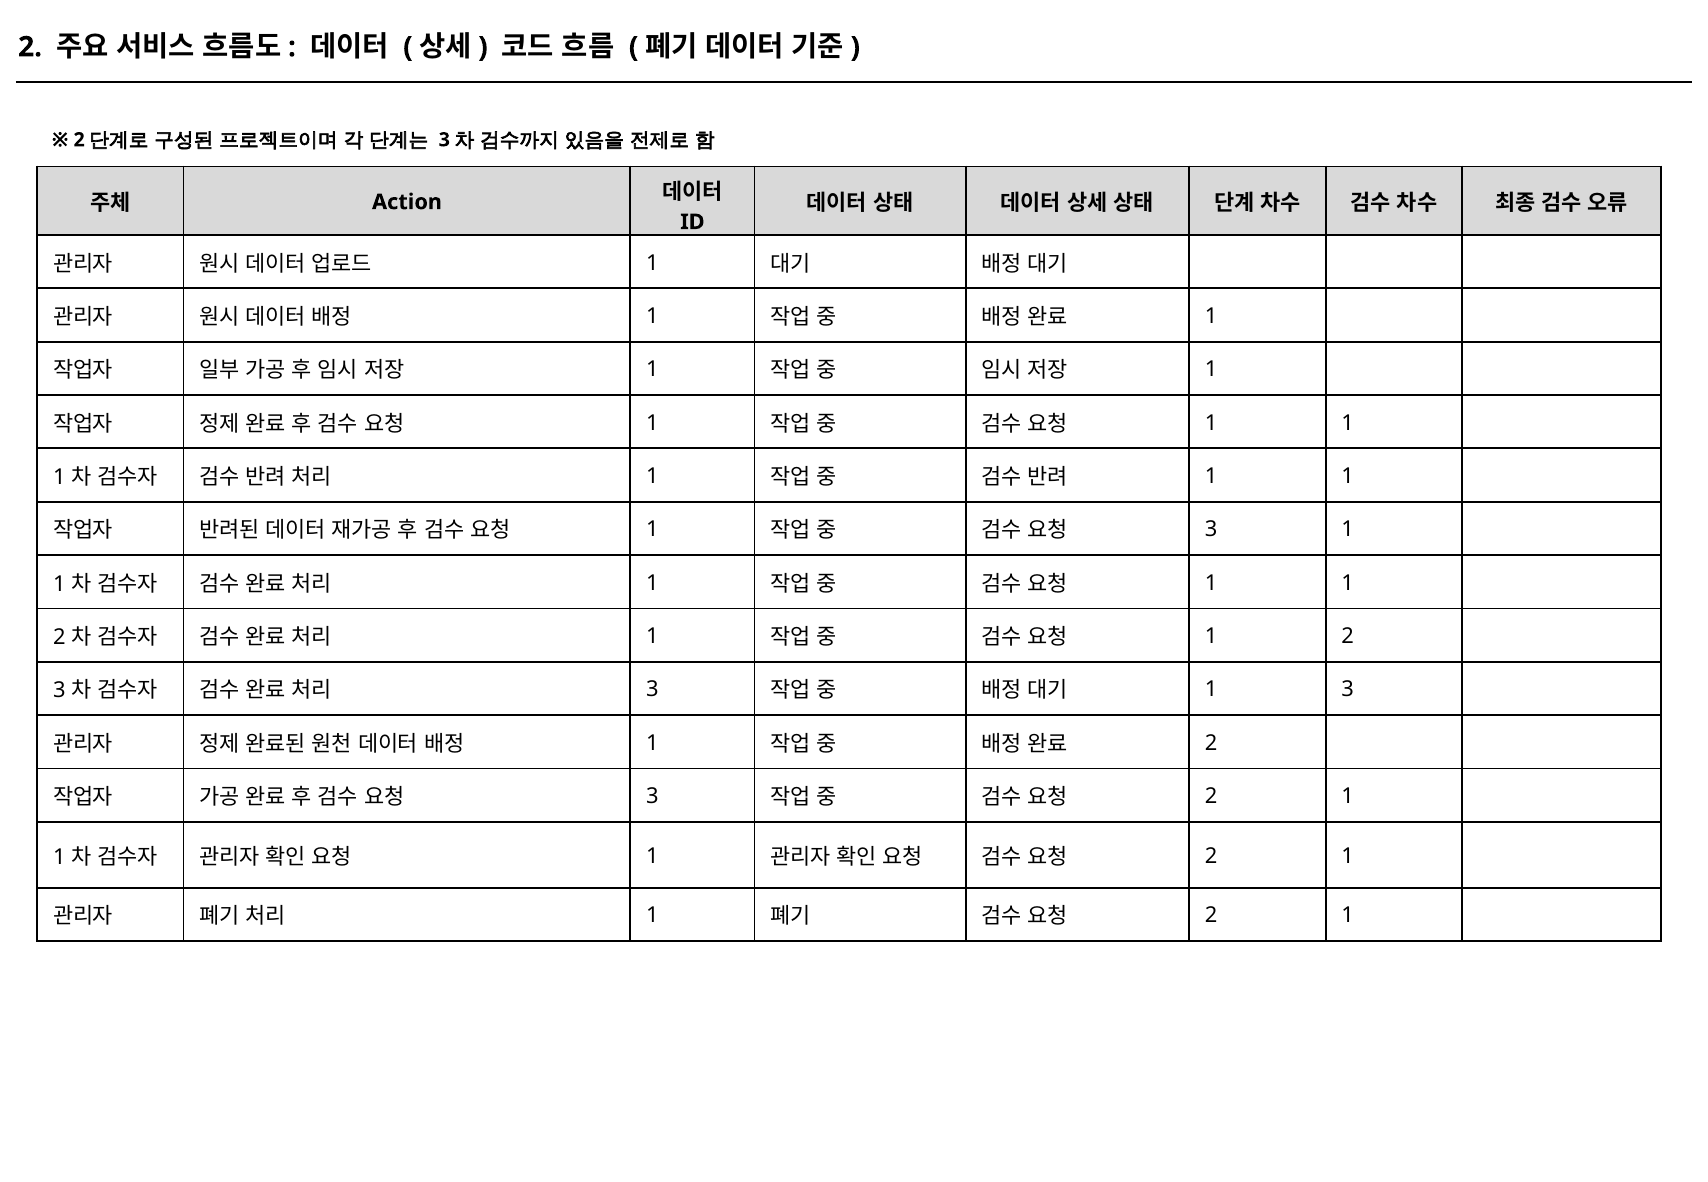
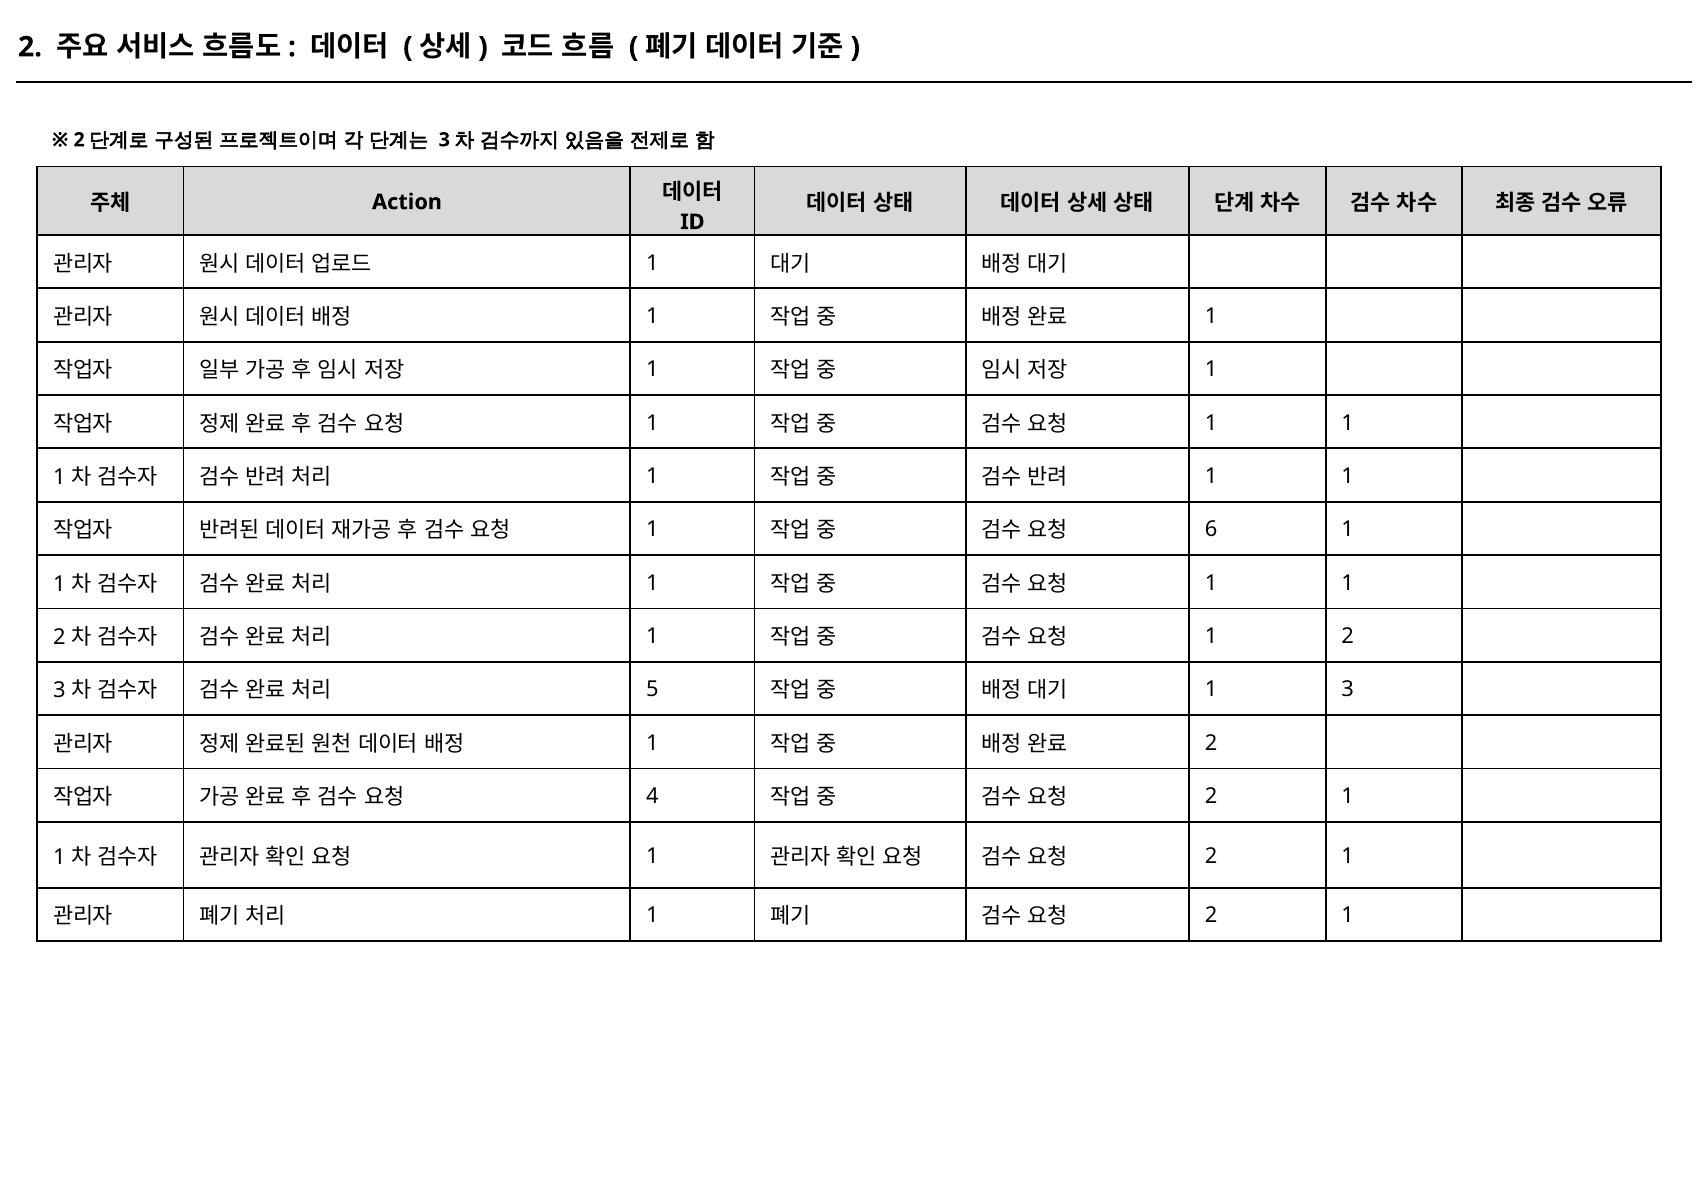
3: 3 -> 6 (1211, 530)
3: 3 -> 5 (652, 690)
3: 3 -> 4 (652, 797)
